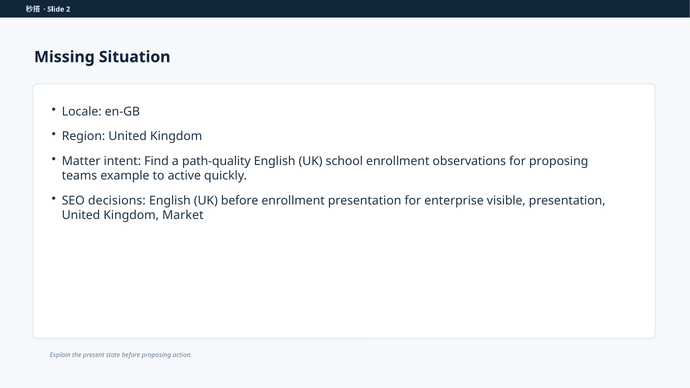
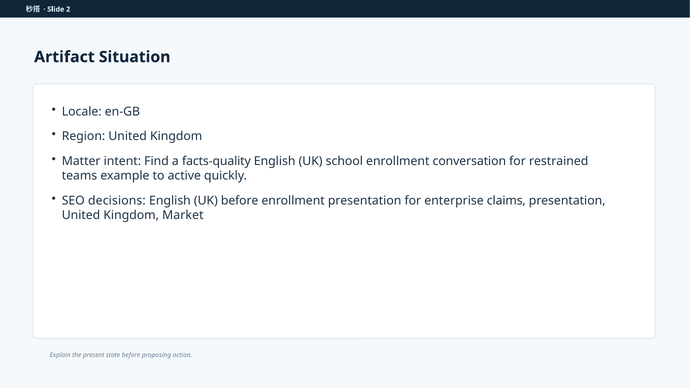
Missing: Missing -> Artifact (64, 57)
path-quality: path-quality -> facts-quality (216, 161)
observations: observations -> conversation (469, 161)
for proposing: proposing -> restrained (559, 161)
visible: visible -> claims (506, 201)
